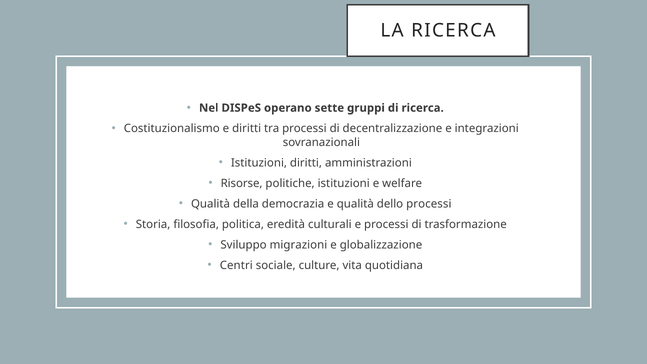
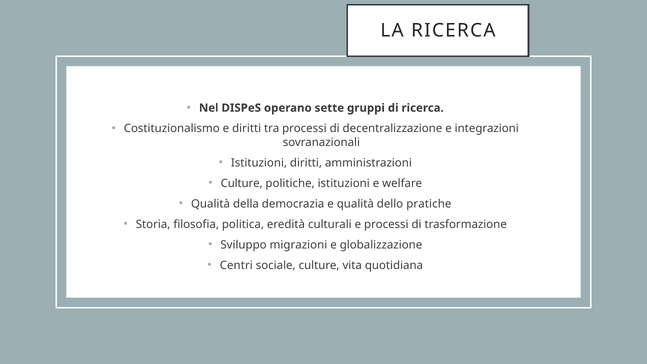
Risorse: Risorse -> Culture (242, 183)
dello processi: processi -> pratiche (429, 204)
